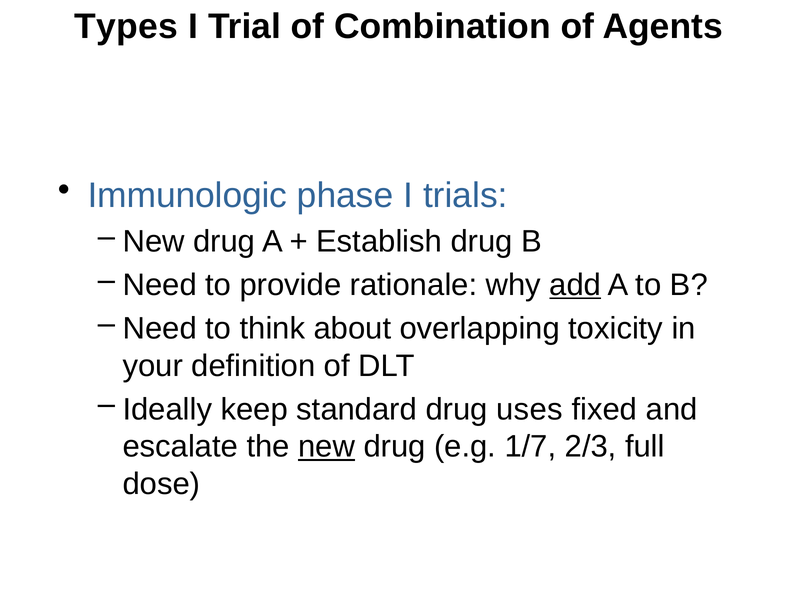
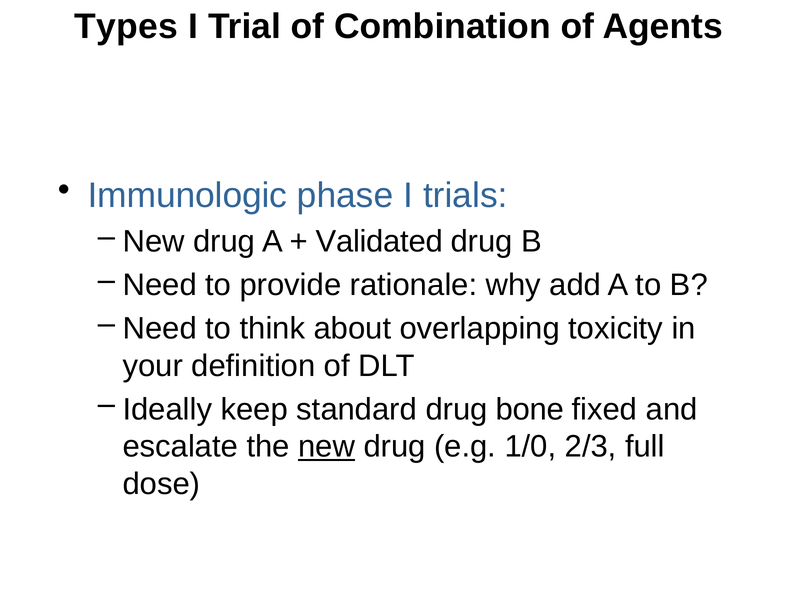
Establish: Establish -> Validated (379, 241)
add underline: present -> none (575, 285)
uses: uses -> bone (530, 409)
1/7: 1/7 -> 1/0 (530, 446)
